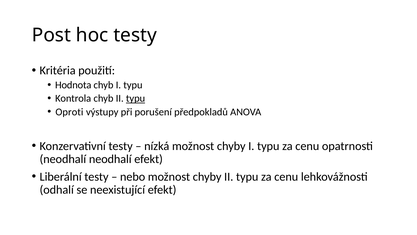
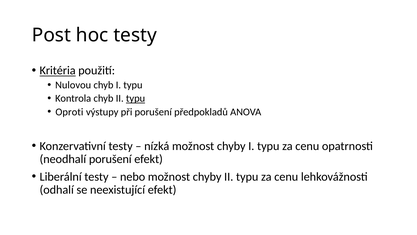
Kritéria underline: none -> present (58, 71)
Hodnota: Hodnota -> Nulovou (73, 85)
neodhalí neodhalí: neodhalí -> porušení (110, 159)
